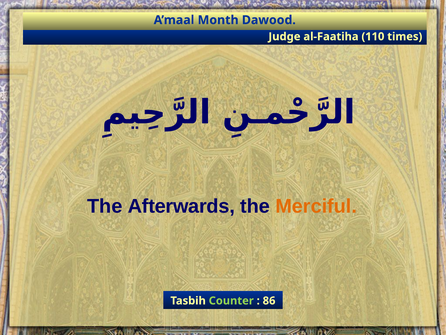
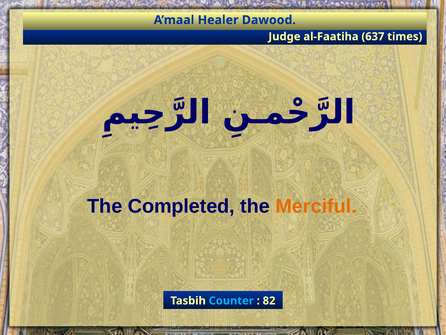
Month: Month -> Healer (218, 20)
110: 110 -> 637 (373, 37)
Afterwards: Afterwards -> Completed (181, 206)
Counter colour: light green -> light blue (231, 300)
86: 86 -> 82 (269, 300)
